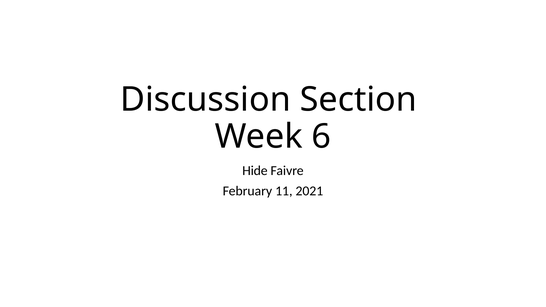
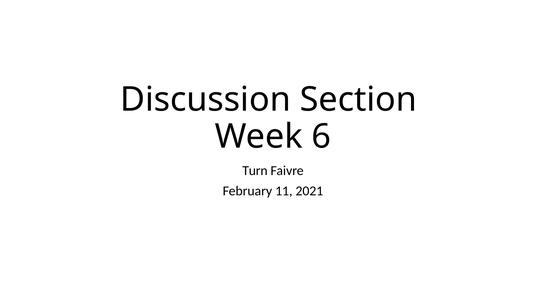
Hide: Hide -> Turn (255, 171)
